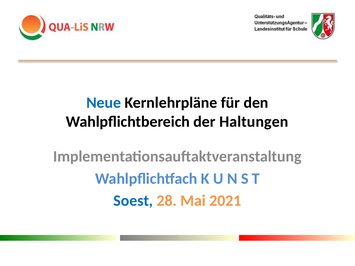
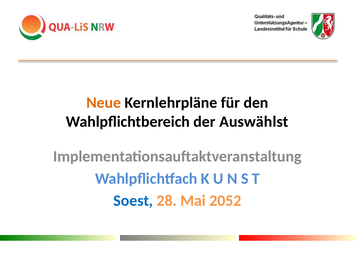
Neue colour: blue -> orange (104, 103)
Haltungen: Haltungen -> Auswählst (254, 122)
2021: 2021 -> 2052 (225, 201)
